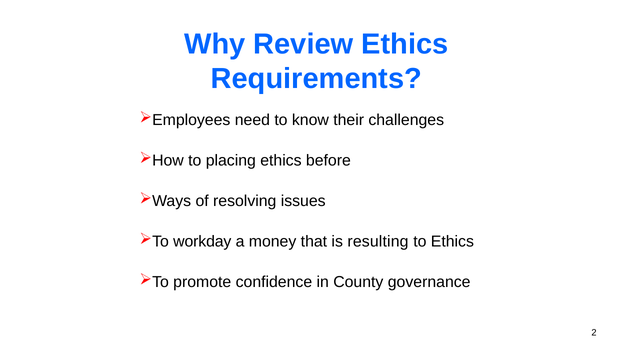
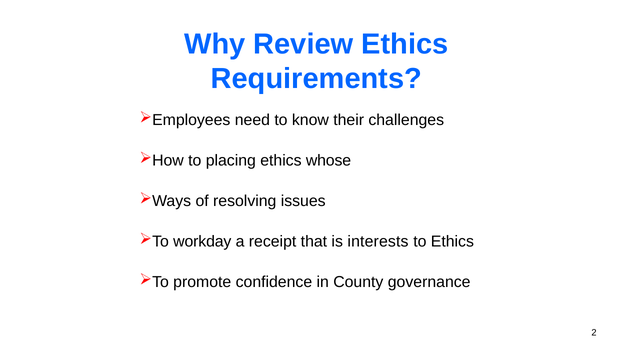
before: before -> whose (329, 161)
money: money -> receipt (273, 241)
resulting: resulting -> interests (378, 241)
